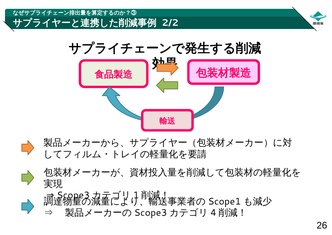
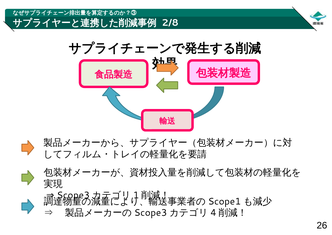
2/2: 2/2 -> 2/8 (170, 23)
